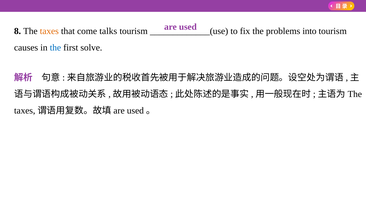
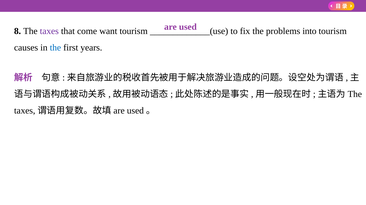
taxes colour: orange -> purple (49, 31)
talks: talks -> want (108, 31)
solve: solve -> years (91, 48)
